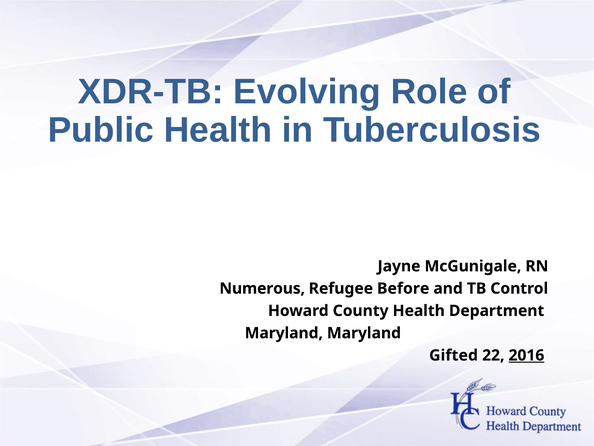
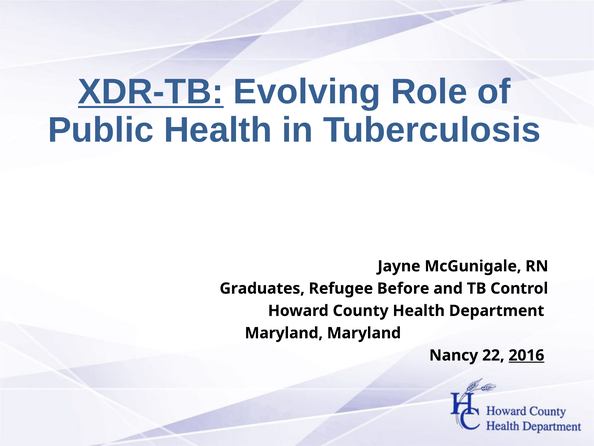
XDR-TB underline: none -> present (151, 92)
Numerous: Numerous -> Graduates (262, 288)
Gifted: Gifted -> Nancy (454, 355)
